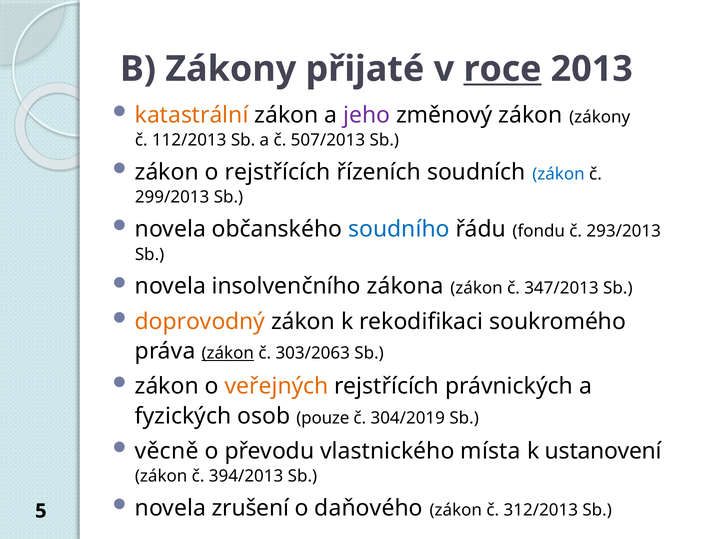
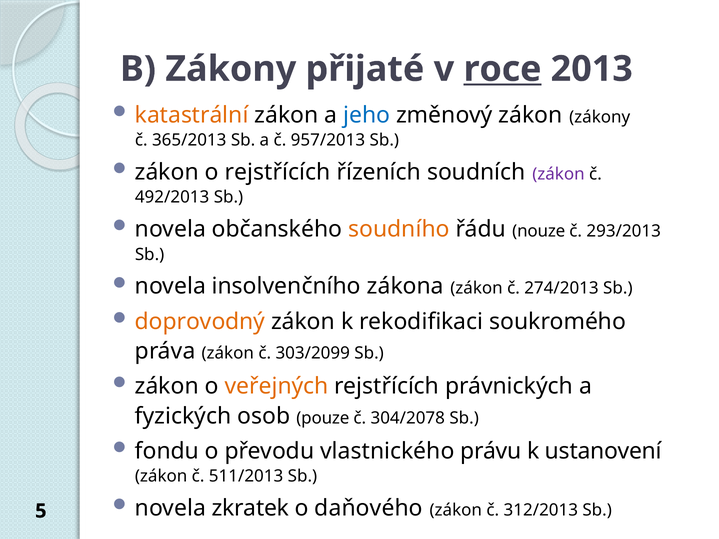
jeho colour: purple -> blue (367, 115)
112/2013: 112/2013 -> 365/2013 (189, 140)
507/2013: 507/2013 -> 957/2013 (328, 140)
zákon colour: blue -> purple (558, 174)
299/2013: 299/2013 -> 492/2013 (172, 197)
soudního colour: blue -> orange (399, 229)
fondu: fondu -> nouze (539, 231)
347/2013: 347/2013 -> 274/2013 (561, 288)
zákon underline: present -> none (228, 353)
303/2063: 303/2063 -> 303/2099 (313, 353)
304/2019: 304/2019 -> 304/2078 (408, 418)
věcně: věcně -> fondu (167, 451)
místa: místa -> právu (491, 451)
394/2013: 394/2013 -> 511/2013 (246, 476)
zrušení: zrušení -> zkratek (250, 508)
